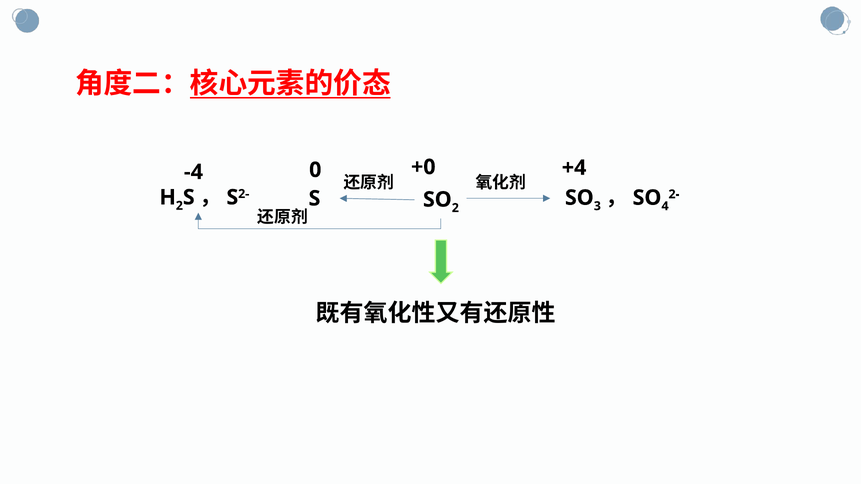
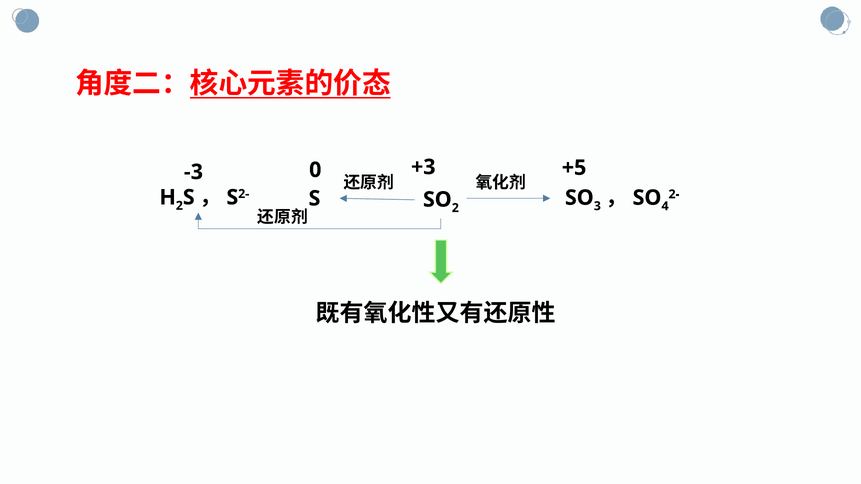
+0: +0 -> +3 (423, 167)
+4: +4 -> +5 (574, 168)
-4: -4 -> -3 (193, 172)
